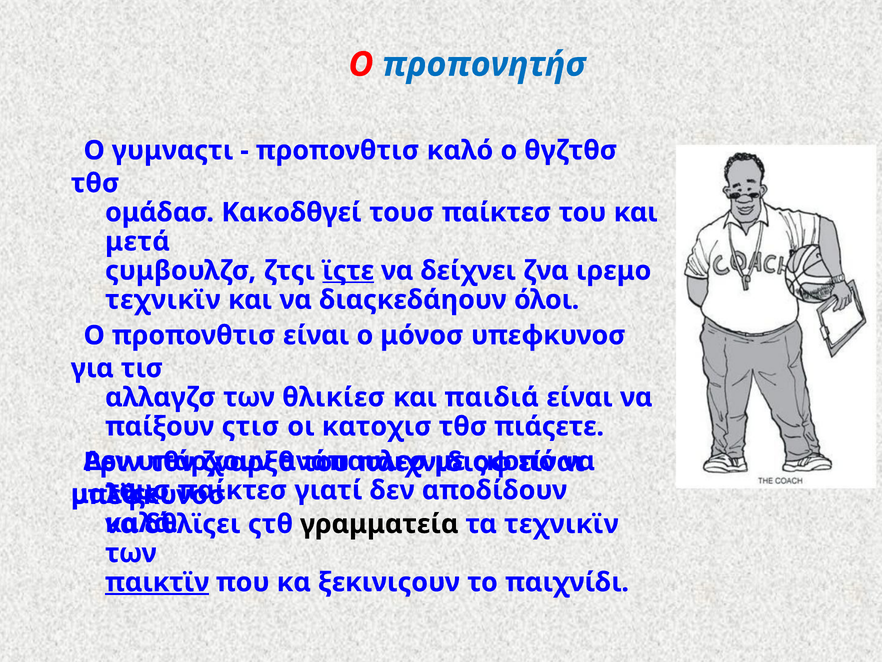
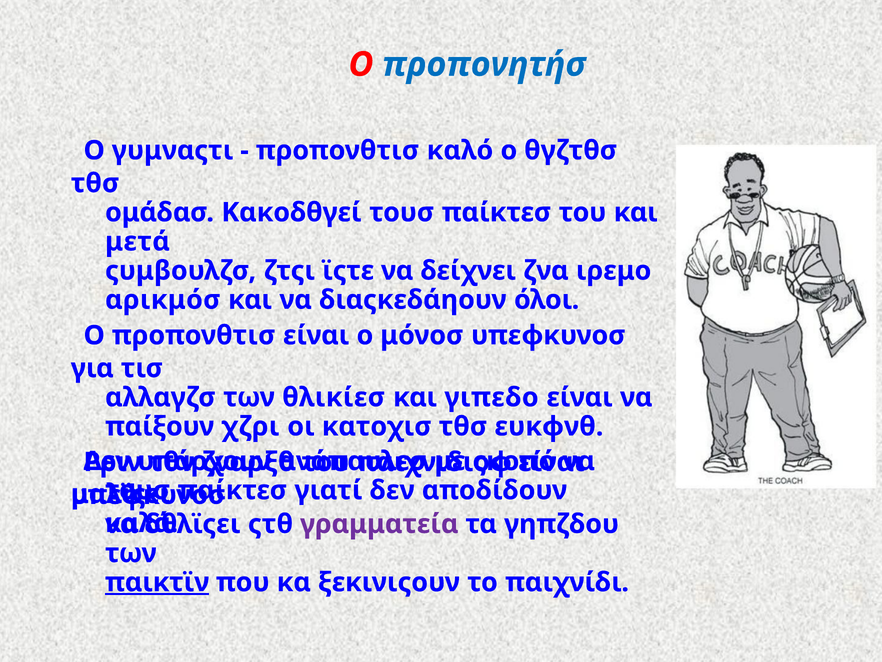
ϊςτε underline: present -> none (348, 271)
τεχνικϊν: τεχνικϊν -> αρικμόσ (163, 300)
παιδιά: παιδιά -> γιπεδο (492, 397)
ςτισ: ςτισ -> χζρι (251, 426)
πιάςετε: πιάςετε -> ευκφνθ (549, 426)
γραμματεία colour: black -> purple (379, 524)
τα τεχνικϊν: τεχνικϊν -> γηπζδου (562, 524)
